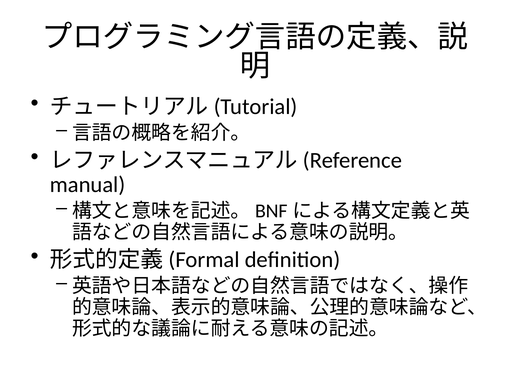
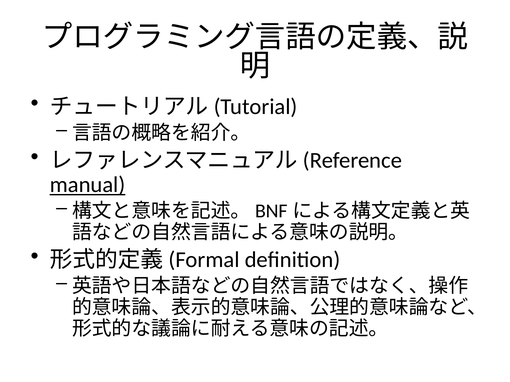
manual underline: none -> present (88, 185)
